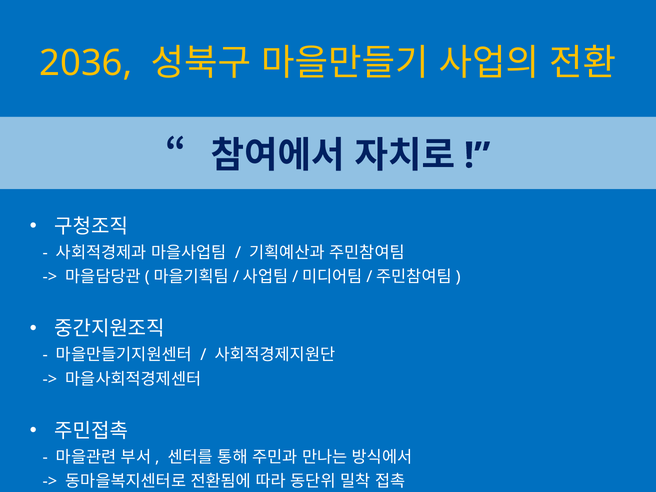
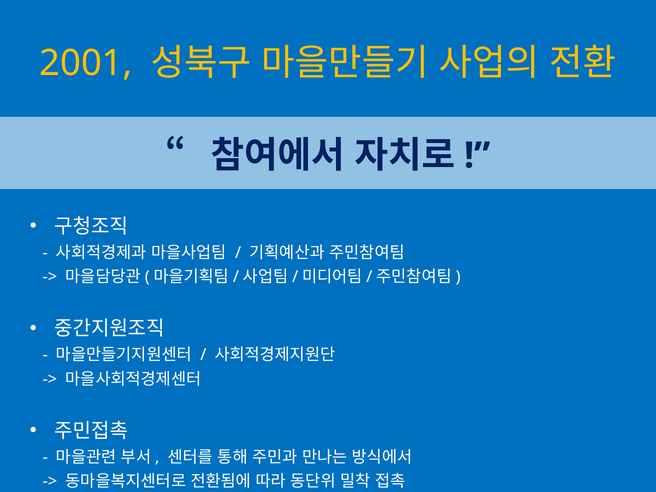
2036: 2036 -> 2001 (86, 63)
